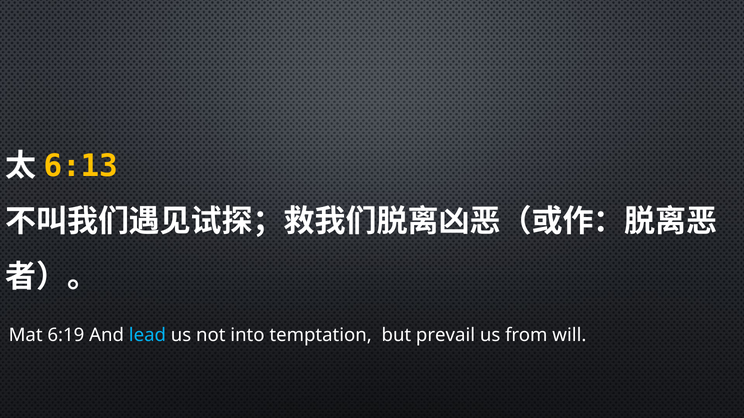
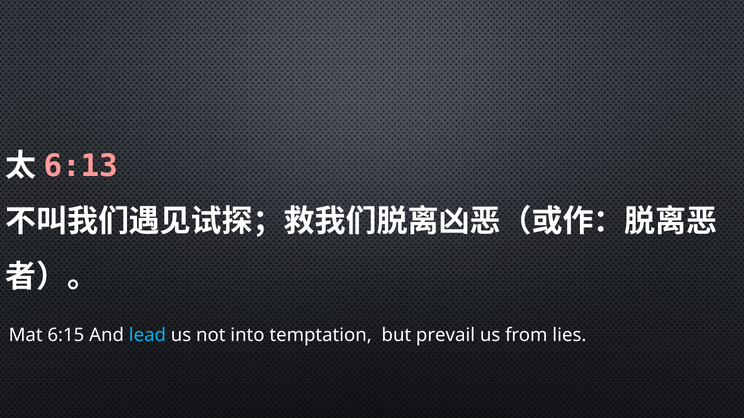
6:13 colour: yellow -> pink (81, 166)
6:19: 6:19 -> 6:15 (66, 336)
will: will -> lies (569, 336)
